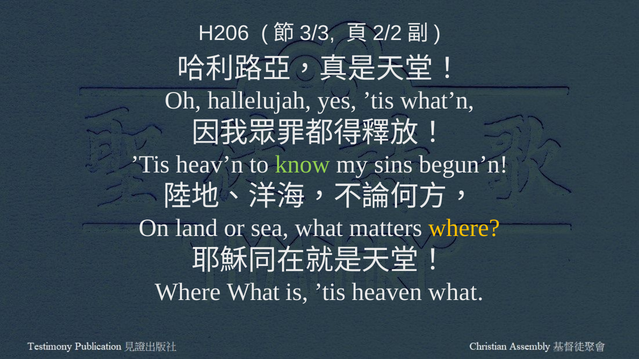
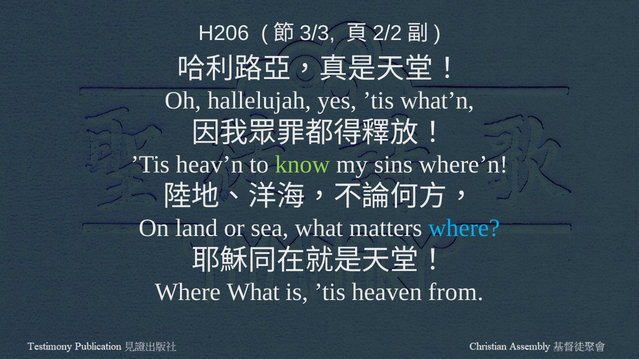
begun’n: begun’n -> where’n (463, 165)
where colour: yellow -> light blue (464, 229)
heaven what: what -> from (456, 293)
